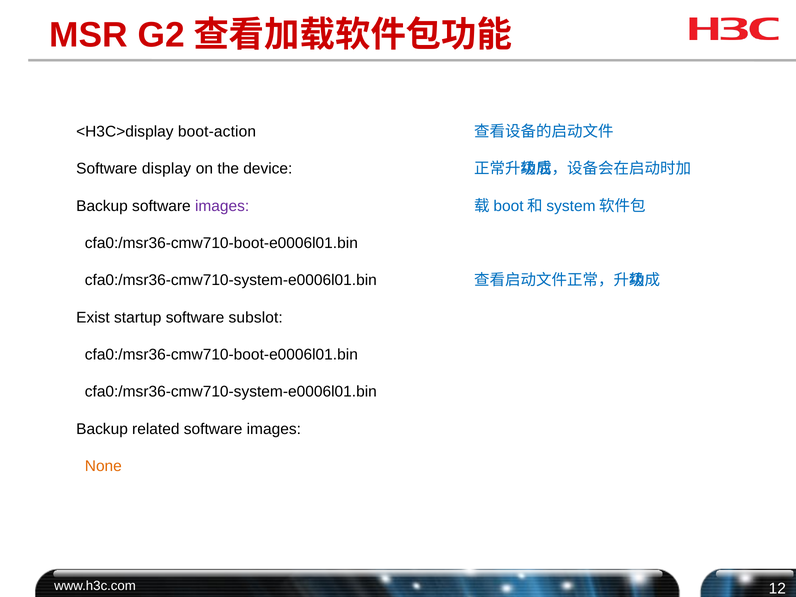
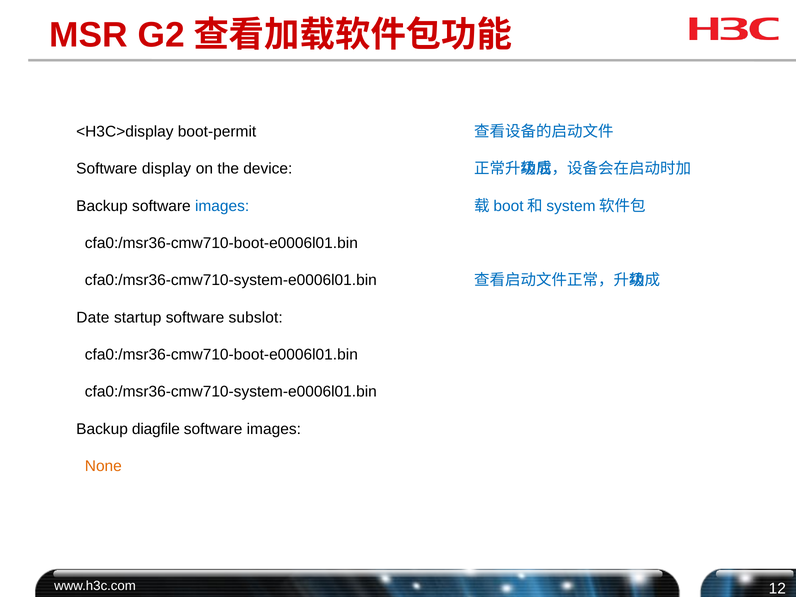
boot-action: boot-action -> boot-permit (217, 132)
images colour: purple -> blue (222, 206)
Exist: Exist -> Date (93, 317)
related: related -> diagfile (156, 429)
